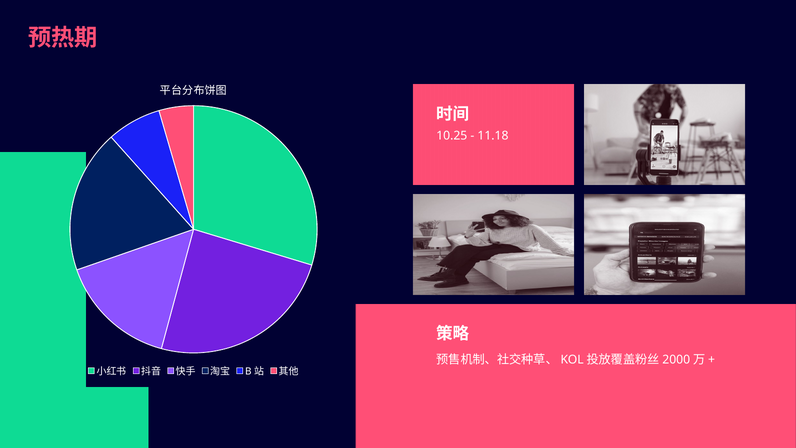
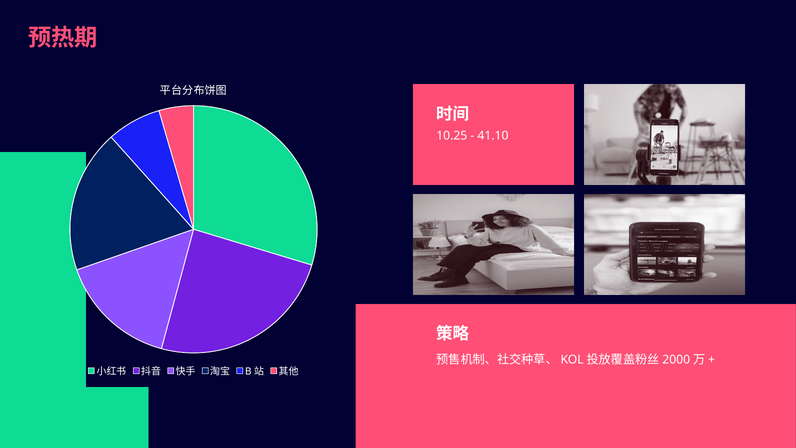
11.18: 11.18 -> 41.10 (493, 136)
